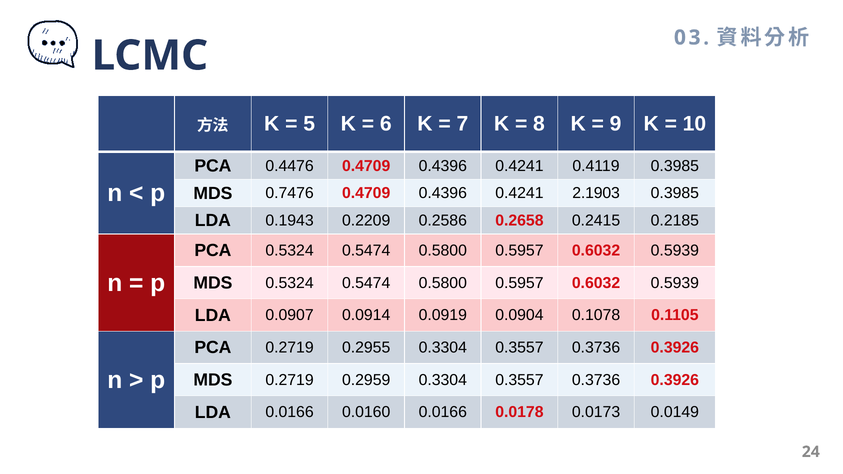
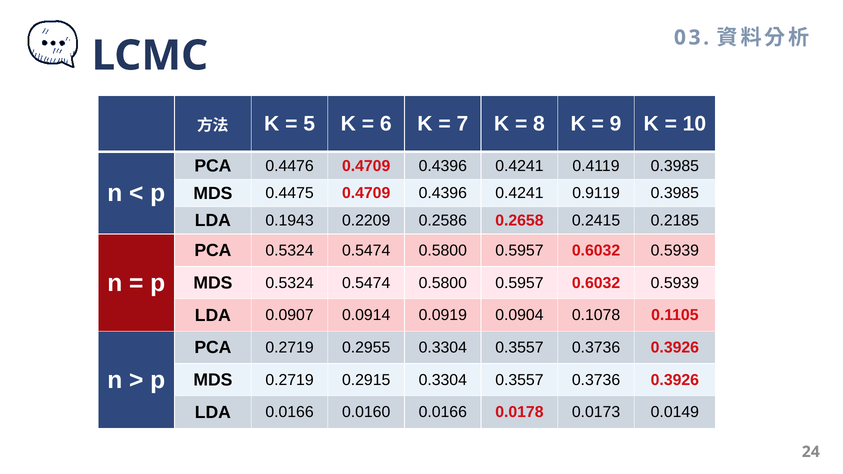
0.7476: 0.7476 -> 0.4475 (290, 193)
2.1903: 2.1903 -> 0.9119 (596, 193)
0.2959: 0.2959 -> 0.2915 (366, 380)
